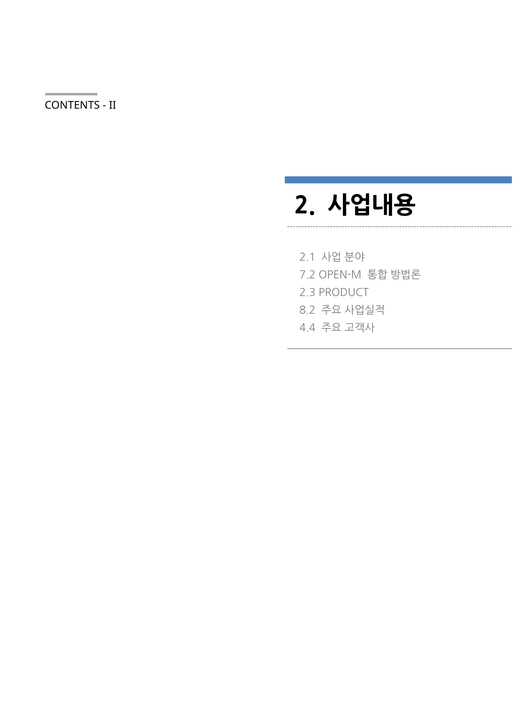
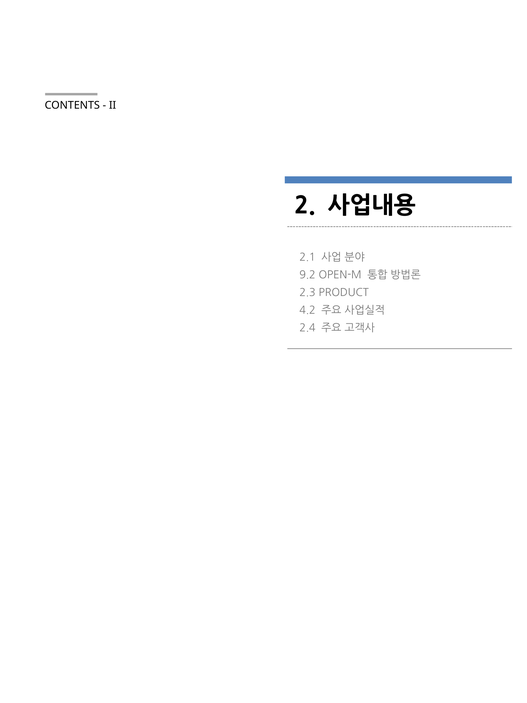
7.2: 7.2 -> 9.2 (307, 275)
8.2: 8.2 -> 4.2 (307, 310)
4.4: 4.4 -> 2.4 (307, 328)
